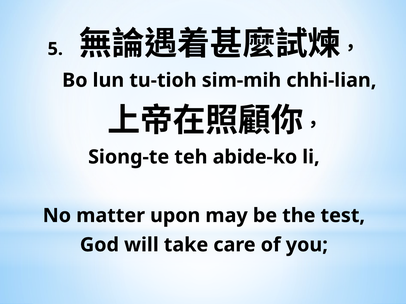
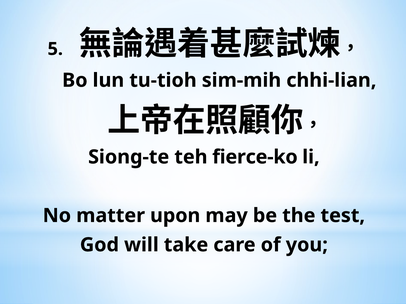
abide-ko: abide-ko -> fierce-ko (255, 157)
